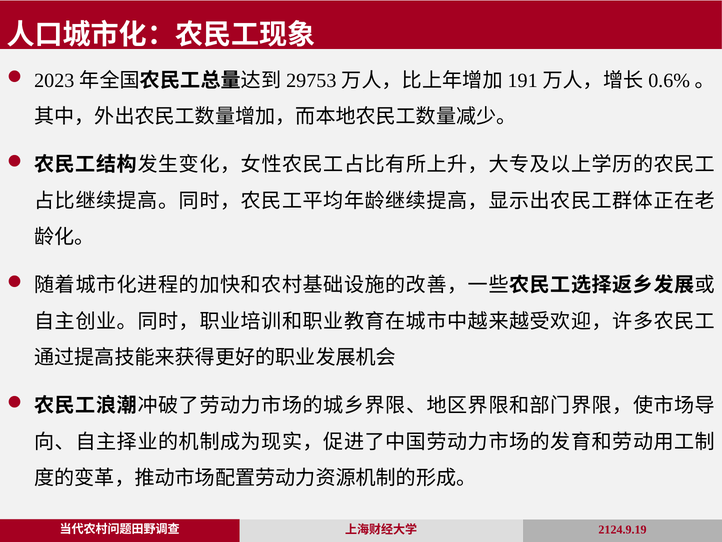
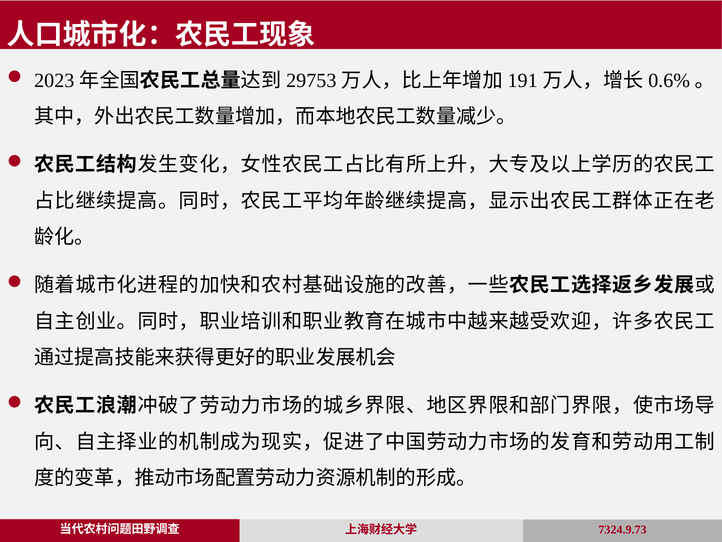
2124.9.19: 2124.9.19 -> 7324.9.73 (623, 529)
